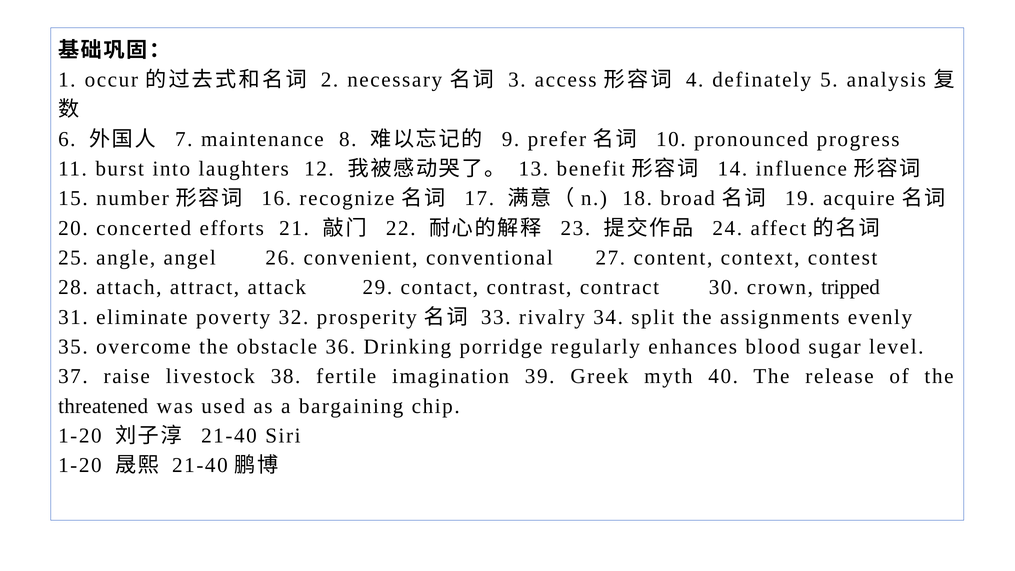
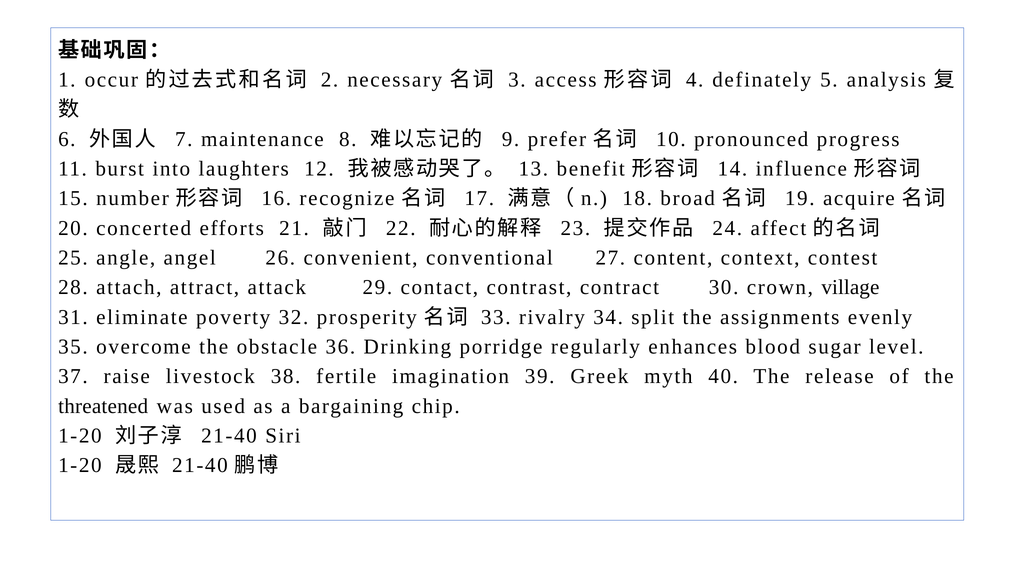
tripped: tripped -> village (850, 287)
